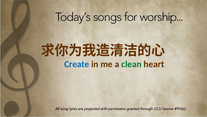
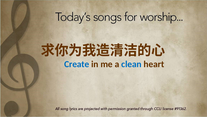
clean colour: green -> blue (131, 64)
